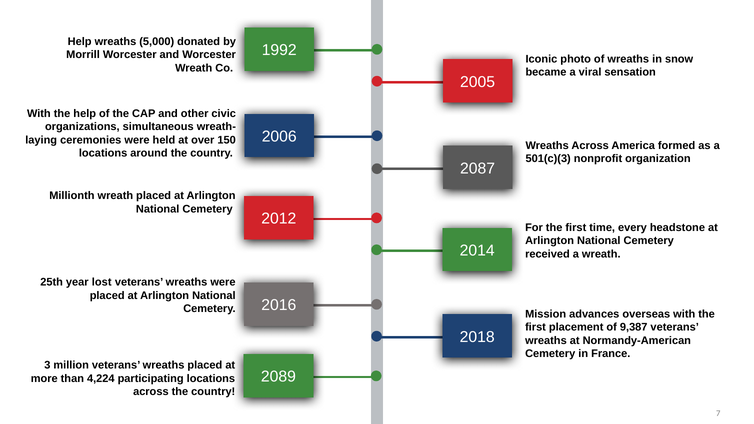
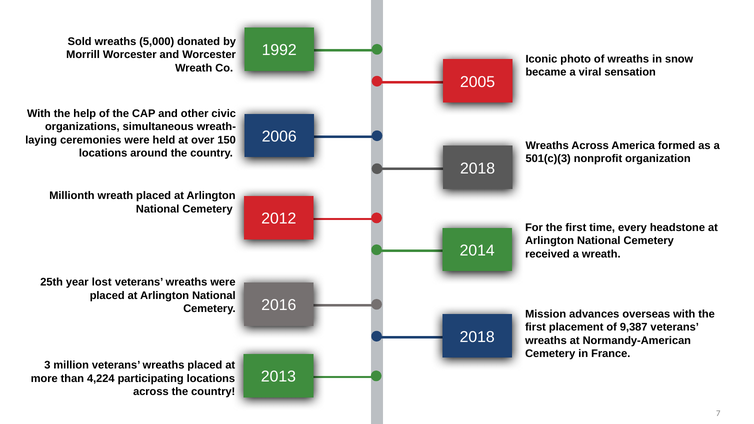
Help: Help -> Sold (80, 41)
2087: 2087 -> 2018 (478, 168)
2089: 2089 -> 2013 (278, 377)
